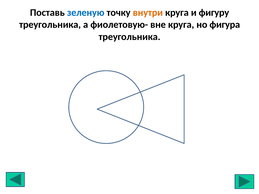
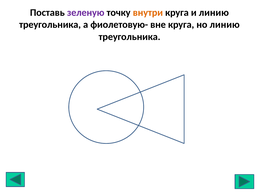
зеленую colour: blue -> purple (86, 13)
и фигуру: фигуру -> линию (214, 13)
но фигура: фигура -> линию (225, 25)
